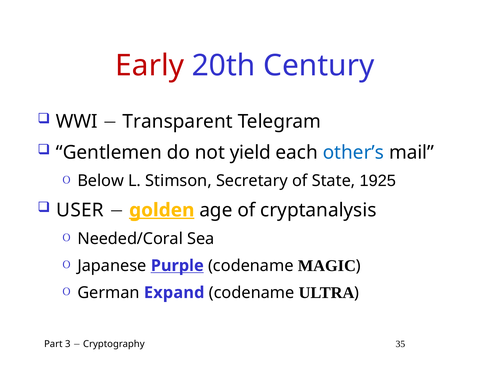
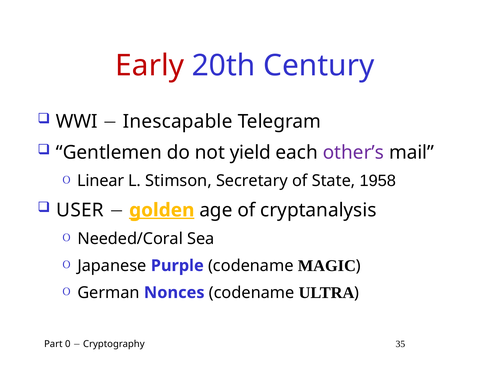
Transparent: Transparent -> Inescapable (178, 121)
other’s colour: blue -> purple (353, 152)
Below: Below -> Linear (101, 181)
1925: 1925 -> 1958 (378, 181)
Purple underline: present -> none (177, 265)
Expand: Expand -> Nonces (174, 292)
3: 3 -> 0 (68, 344)
